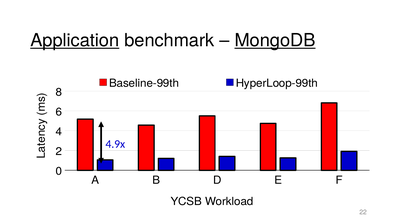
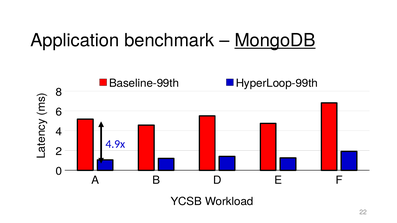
Application underline: present -> none (75, 41)
